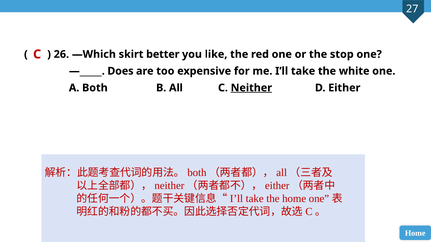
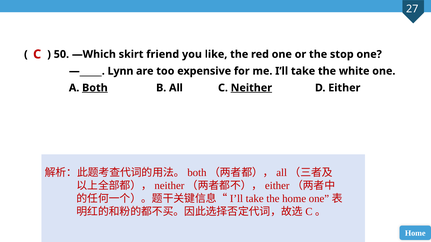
26: 26 -> 50 (61, 54)
better: better -> friend (163, 54)
Does: Does -> Lynn (120, 71)
Both underline: none -> present (95, 88)
